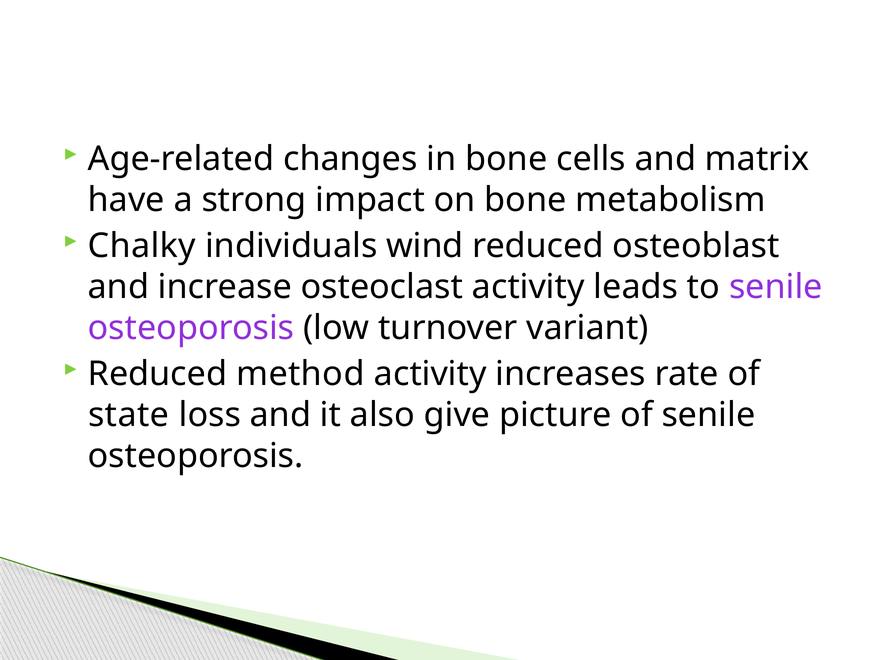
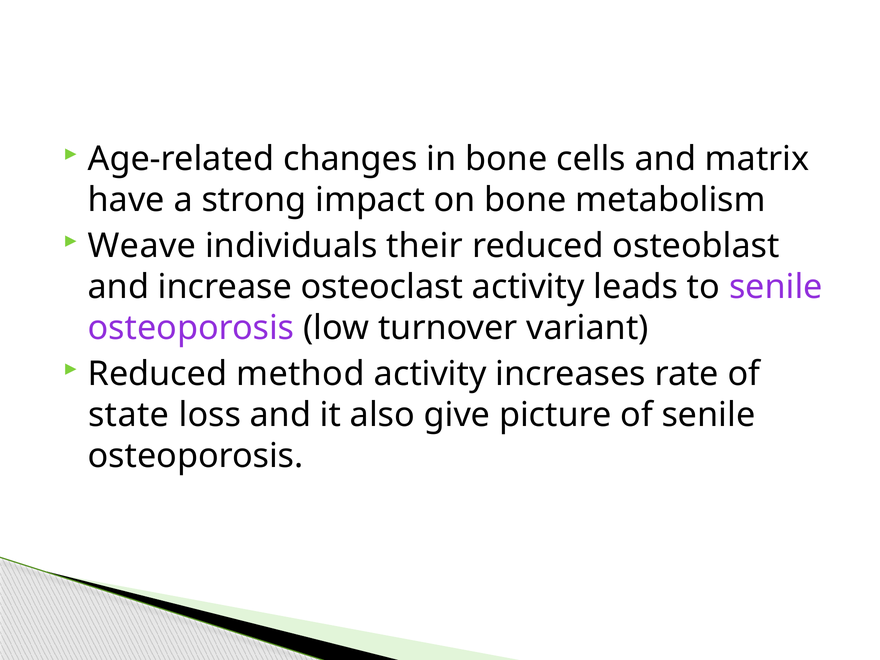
Chalky: Chalky -> Weave (142, 246)
wind: wind -> their (425, 246)
